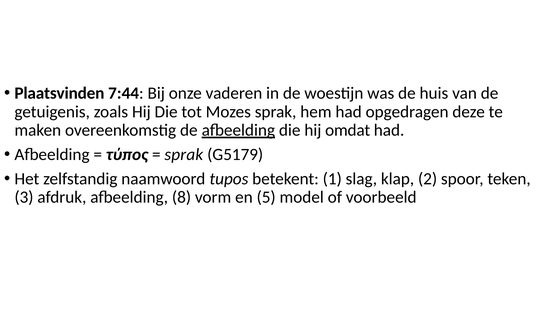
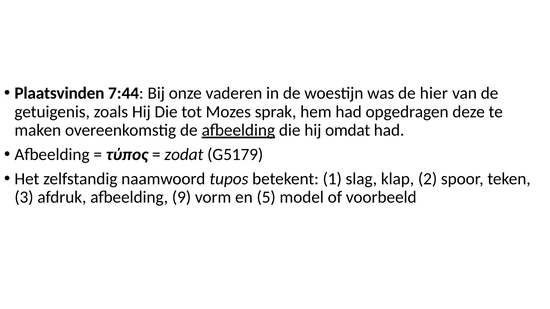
huis: huis -> hier (434, 93)
sprak: sprak -> zodat (184, 155)
8: 8 -> 9 (182, 198)
